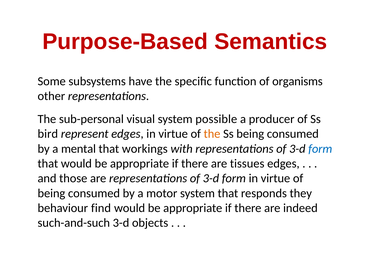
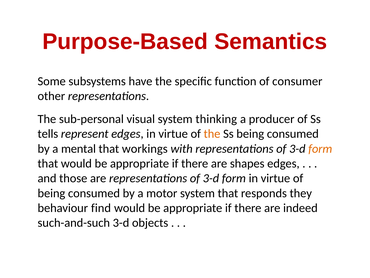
organisms: organisms -> consumer (297, 81)
possible: possible -> thinking (216, 119)
bird: bird -> tells (48, 134)
form colour: blue -> orange (320, 148)
tissues: tissues -> shapes (247, 163)
